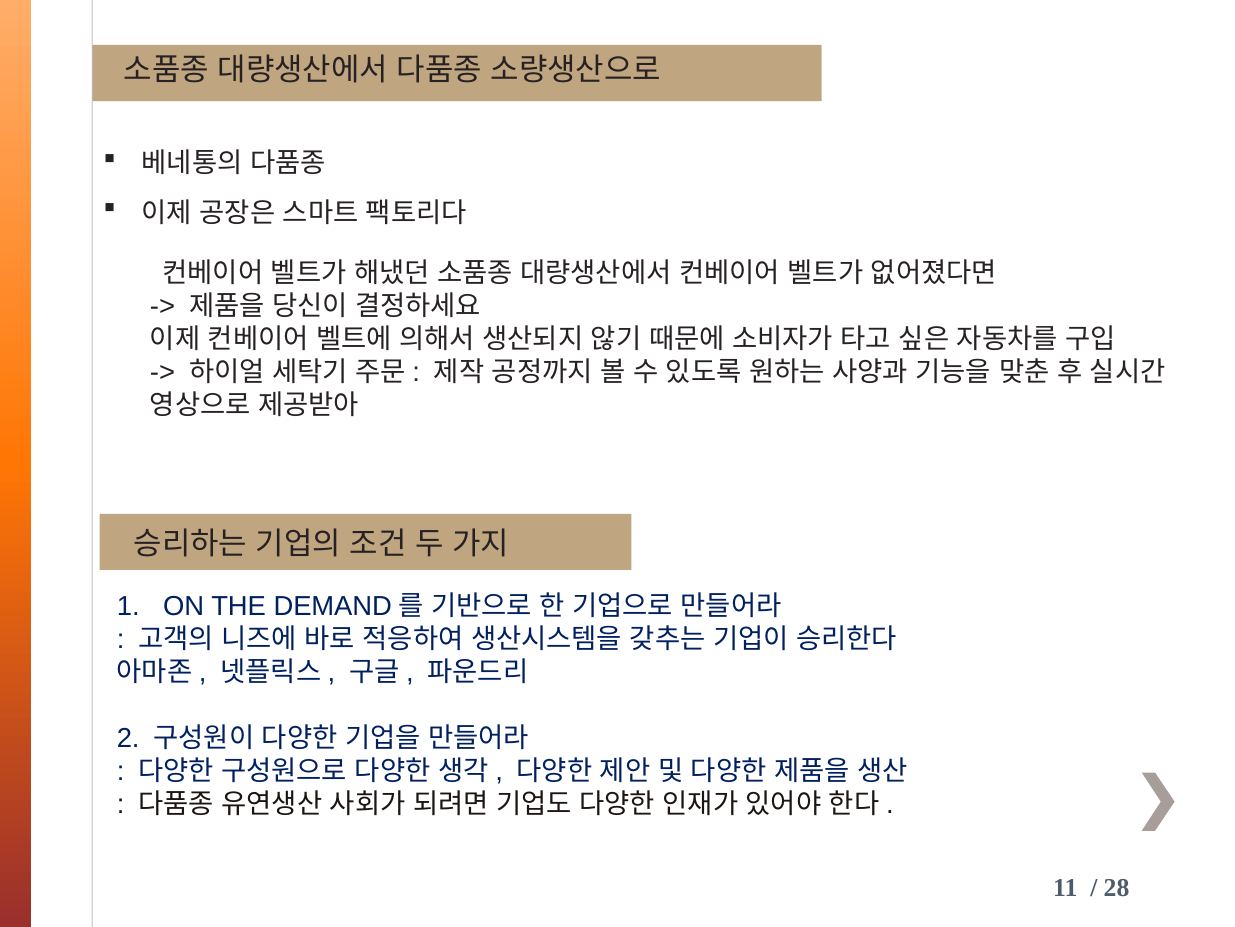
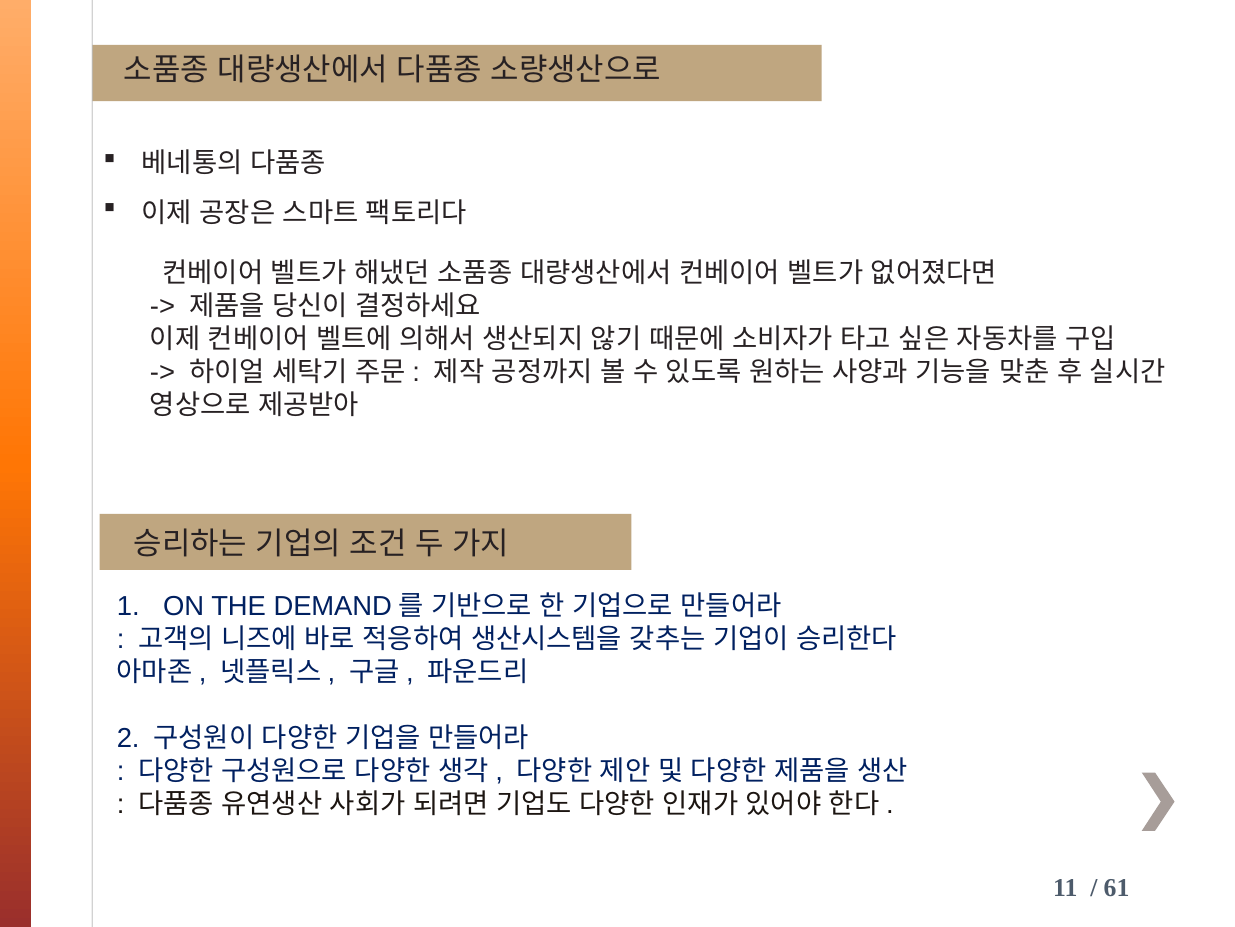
28: 28 -> 61 (1117, 888)
